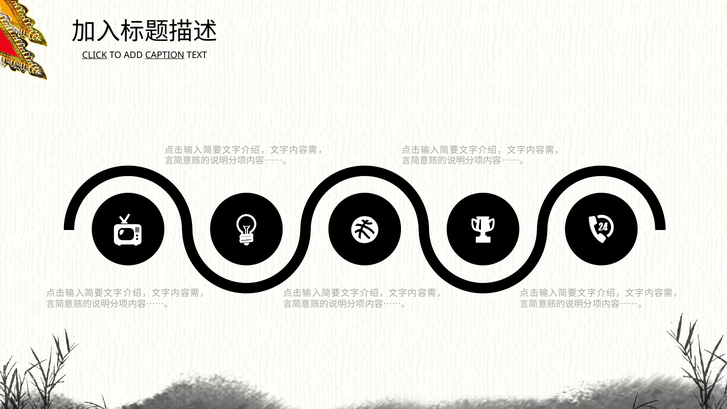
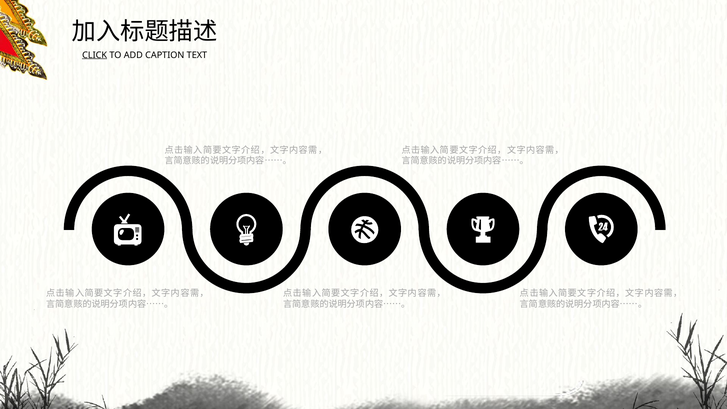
CAPTION underline: present -> none (165, 55)
